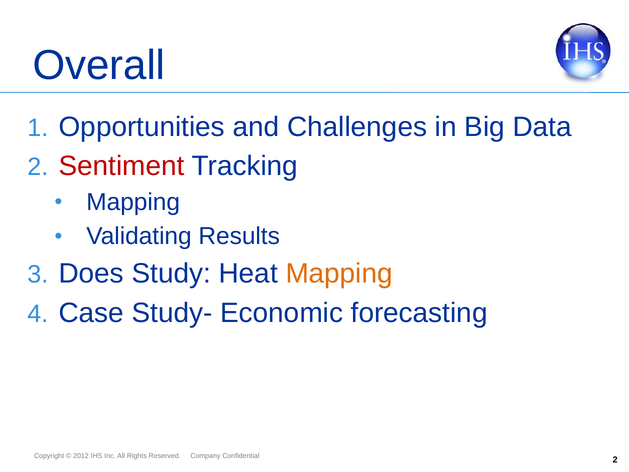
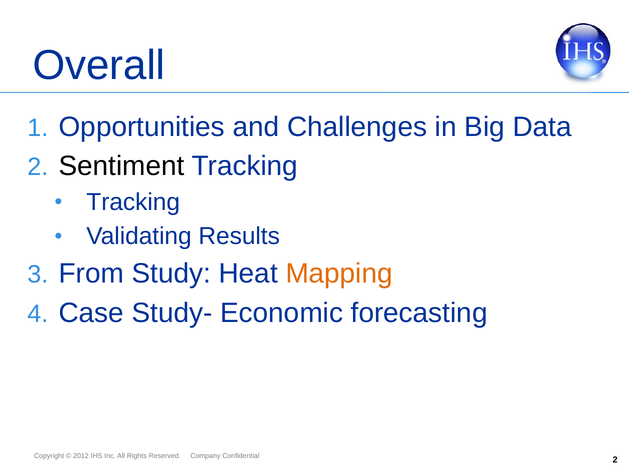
Sentiment colour: red -> black (122, 166)
Mapping: Mapping -> Tracking (133, 202)
Does: Does -> From (91, 274)
